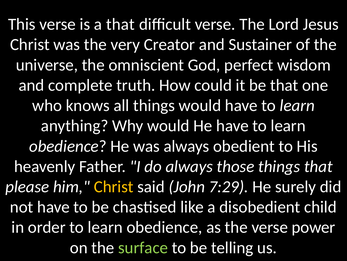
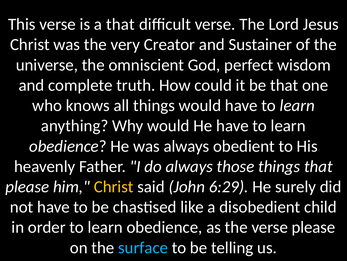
7:29: 7:29 -> 6:29 (229, 186)
verse power: power -> please (314, 227)
surface colour: light green -> light blue (143, 247)
